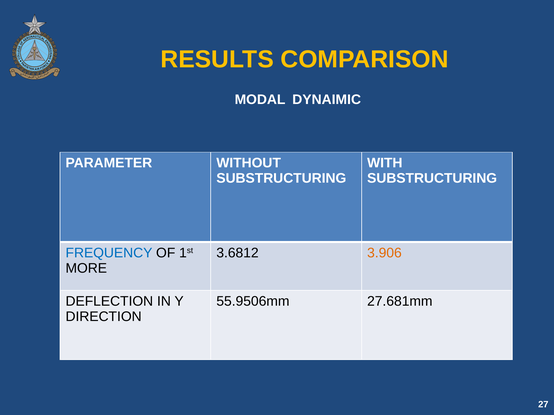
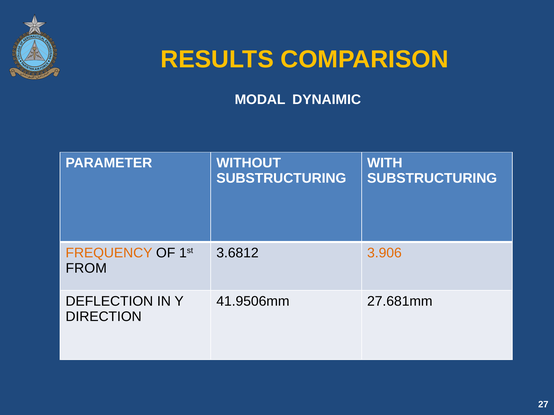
FREQUENCY colour: blue -> orange (109, 253)
MORE: MORE -> FROM (86, 269)
55.9506mm: 55.9506mm -> 41.9506mm (253, 302)
